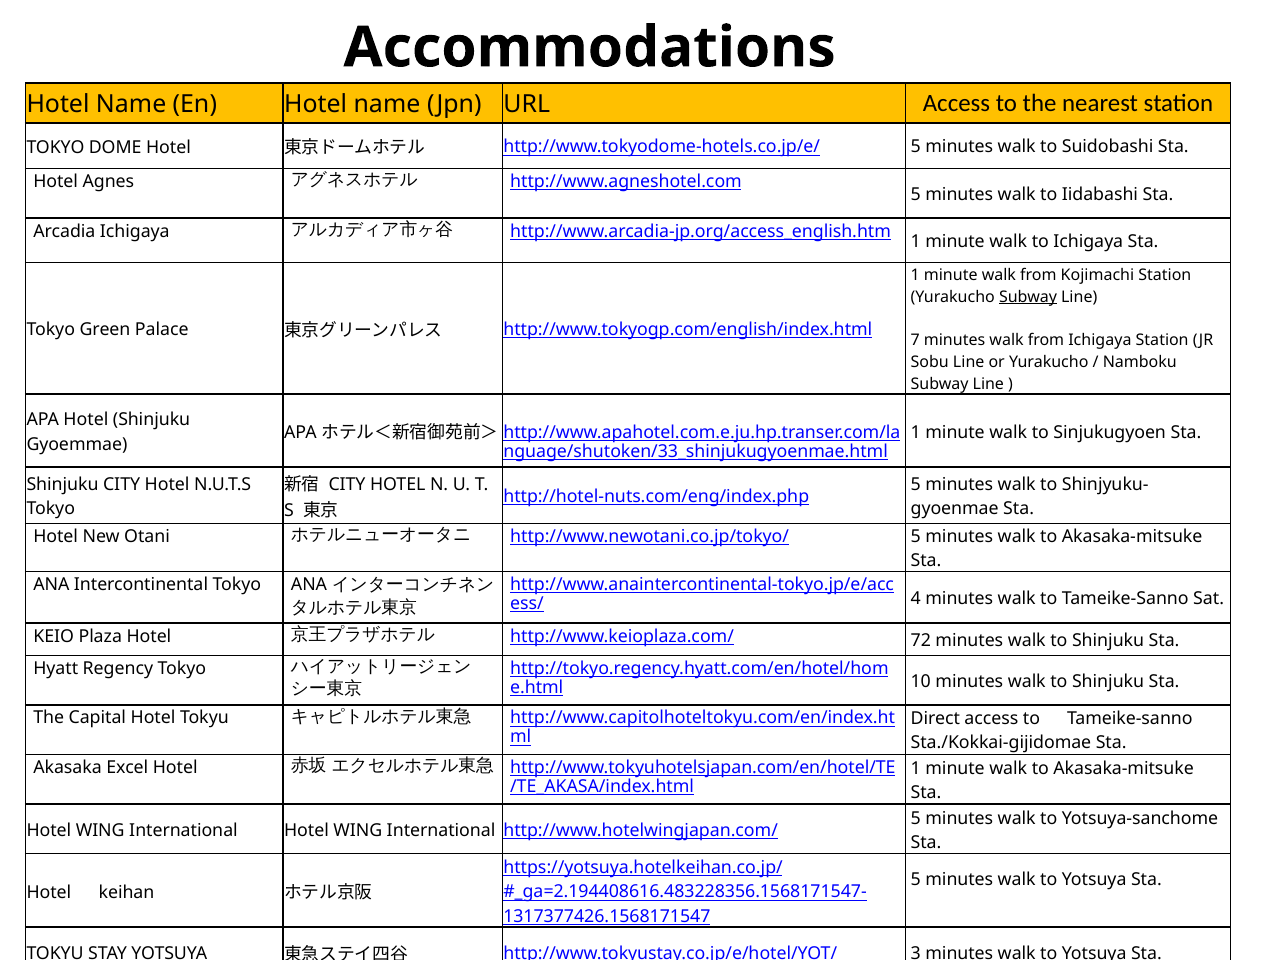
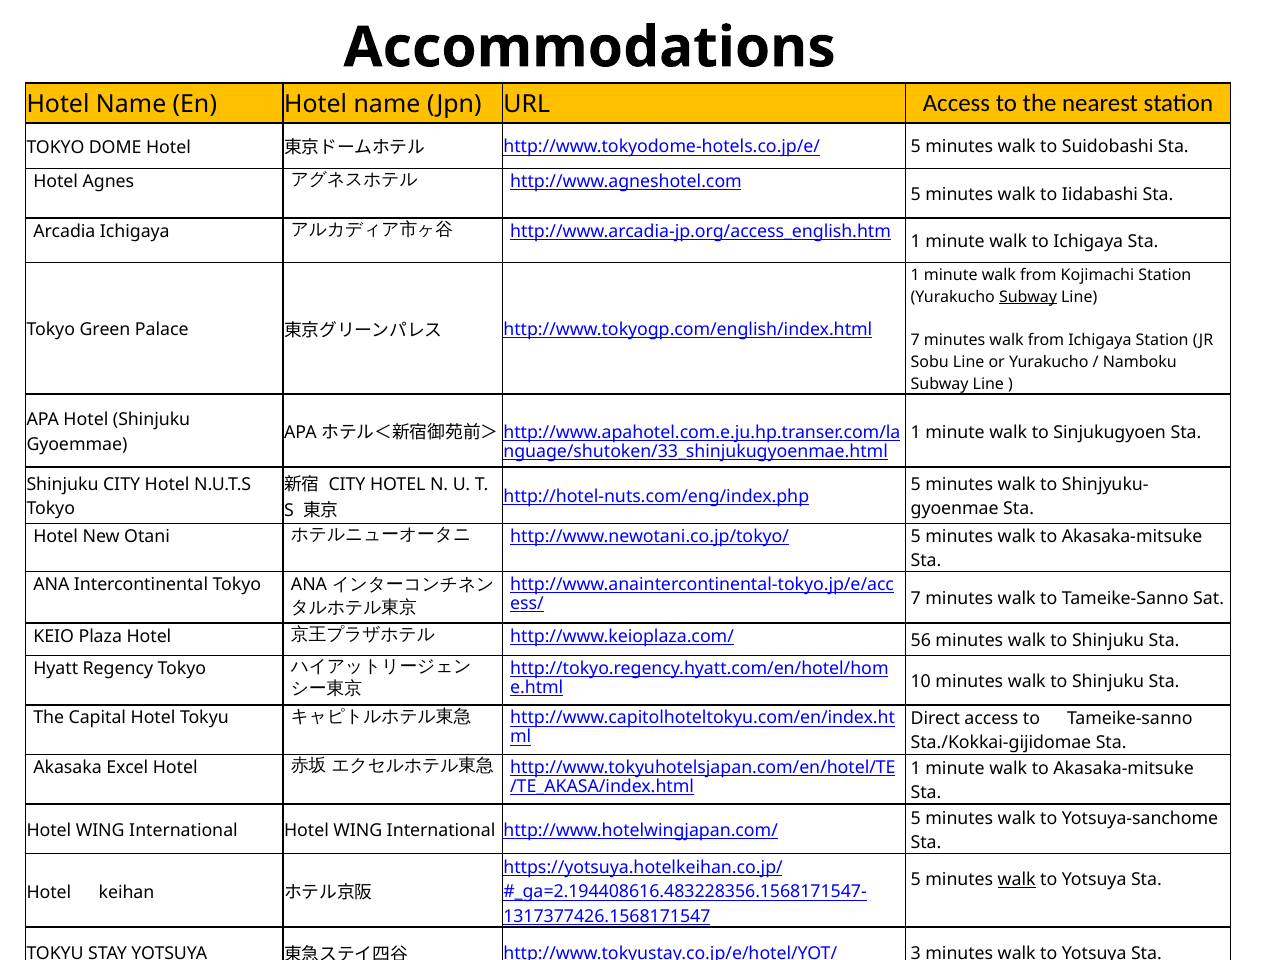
4: 4 -> 7 (916, 598)
72: 72 -> 56 (921, 640)
walk underline: none -> present (1017, 879)
